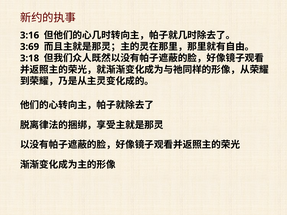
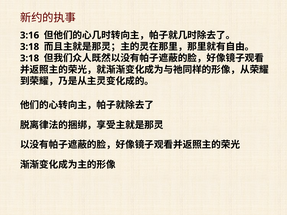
3:69: 3:69 -> 3:18 (30, 47)
